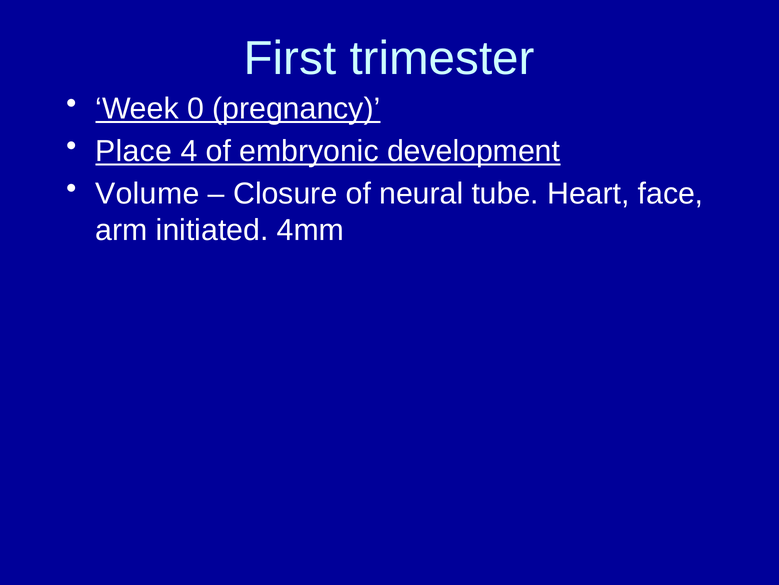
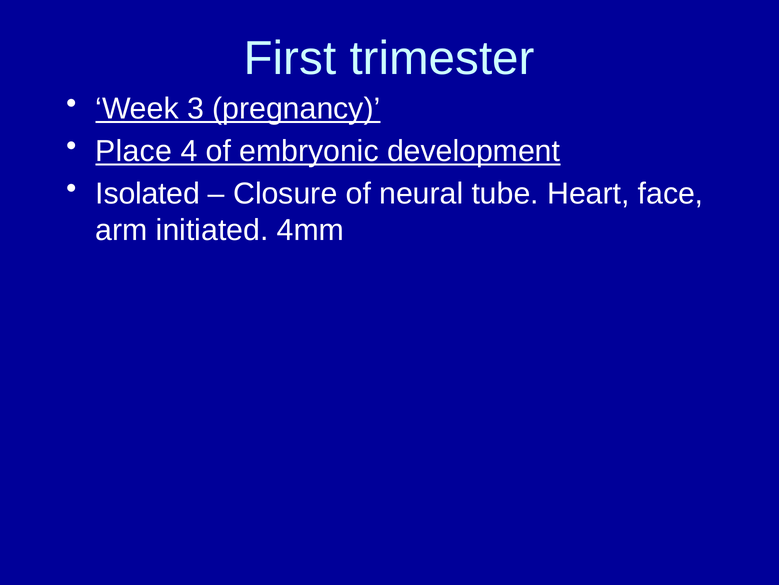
0: 0 -> 3 (196, 109)
Volume: Volume -> Isolated (148, 193)
